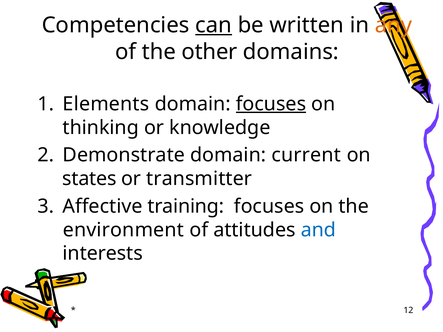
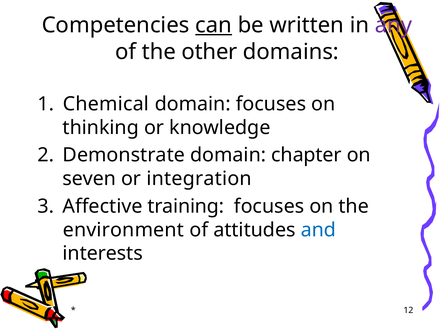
any colour: orange -> purple (394, 25)
Elements: Elements -> Chemical (106, 104)
focuses underline: present -> none (271, 104)
current: current -> chapter (307, 155)
states: states -> seven (89, 179)
transmitter: transmitter -> integration (199, 179)
